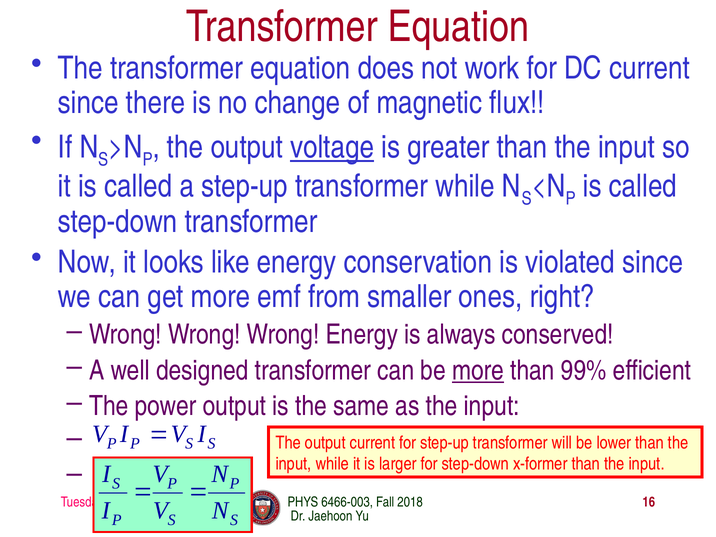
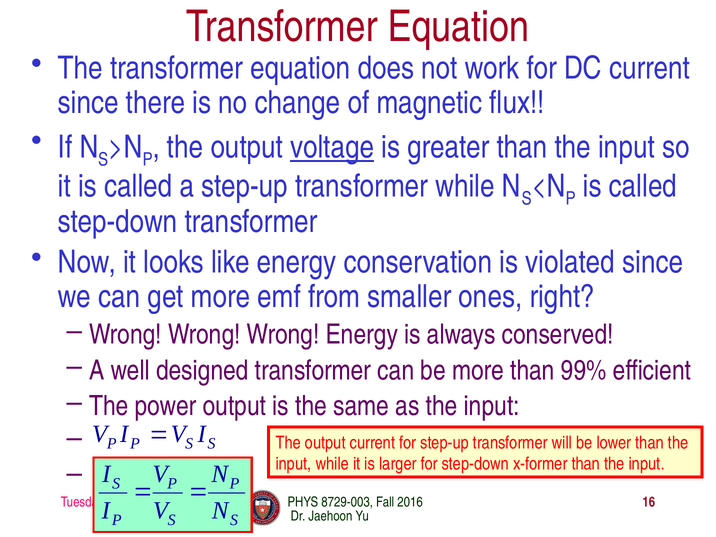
more underline: present -> none (478, 370)
6466-003: 6466-003 -> 8729-003 (347, 502)
2018: 2018 -> 2016 (410, 502)
